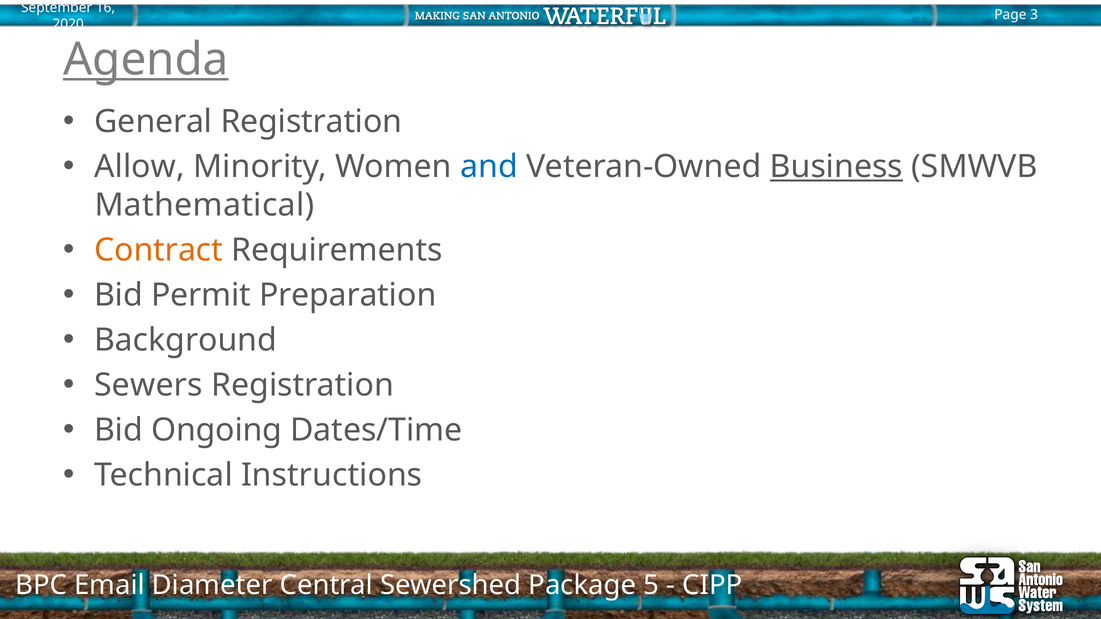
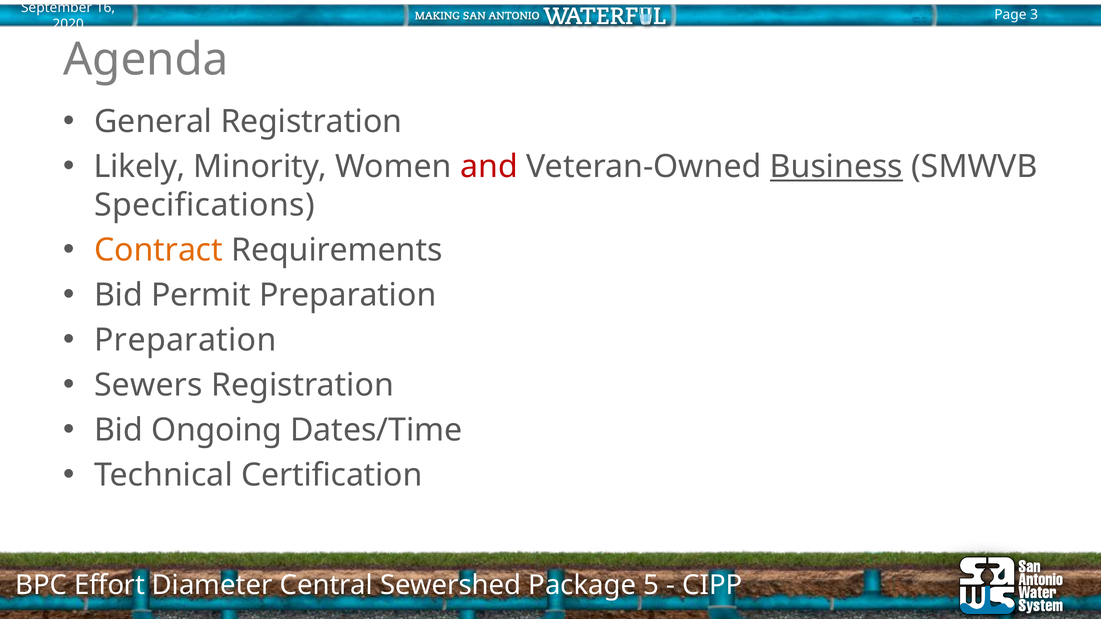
Agenda underline: present -> none (146, 60)
Allow: Allow -> Likely (140, 167)
and colour: blue -> red (489, 167)
Mathematical: Mathematical -> Specifications (204, 205)
Background: Background -> Preparation (185, 340)
Instructions: Instructions -> Certification (332, 475)
Email: Email -> Effort (110, 585)
